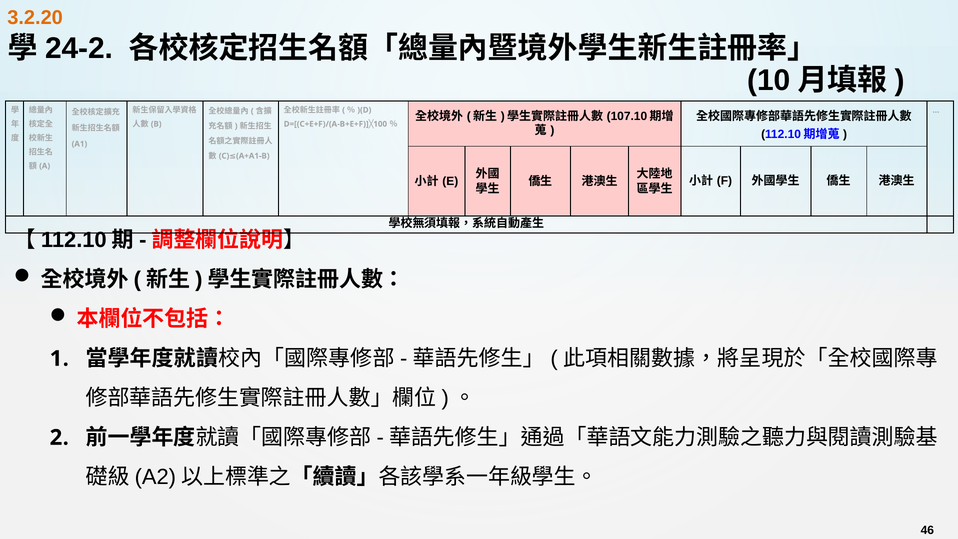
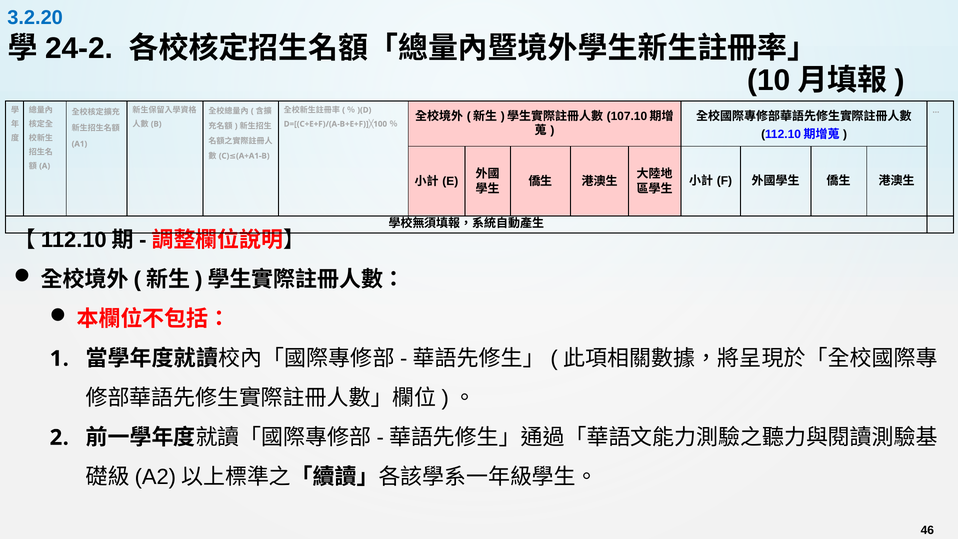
3.2.20 colour: orange -> blue (35, 17)
